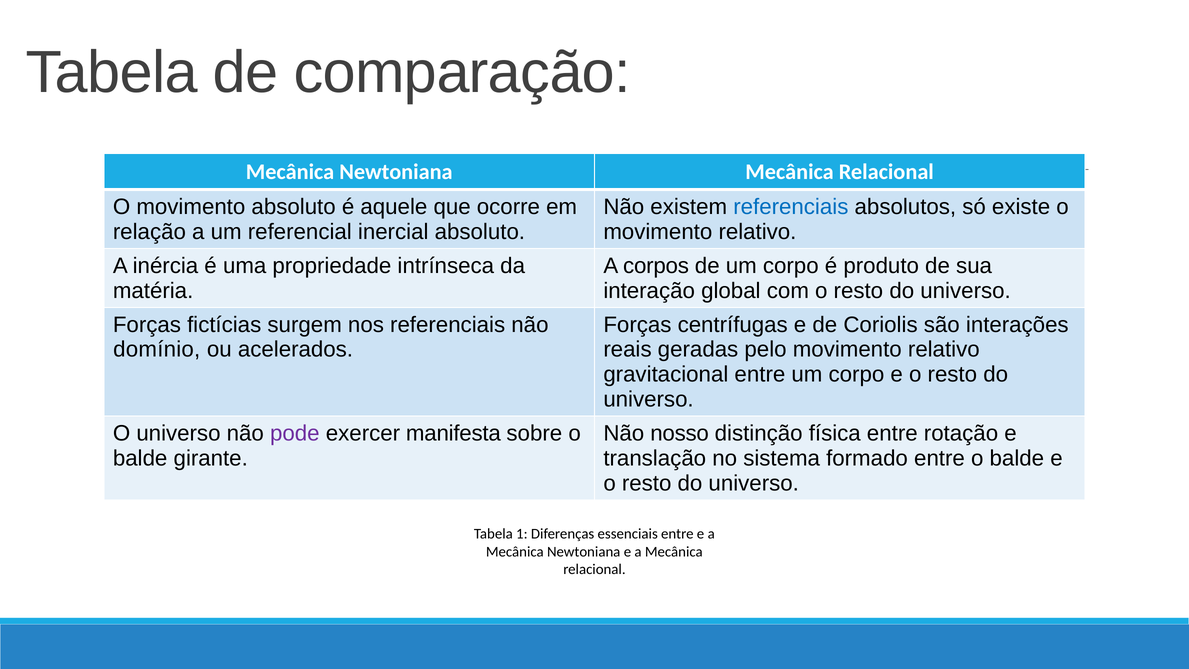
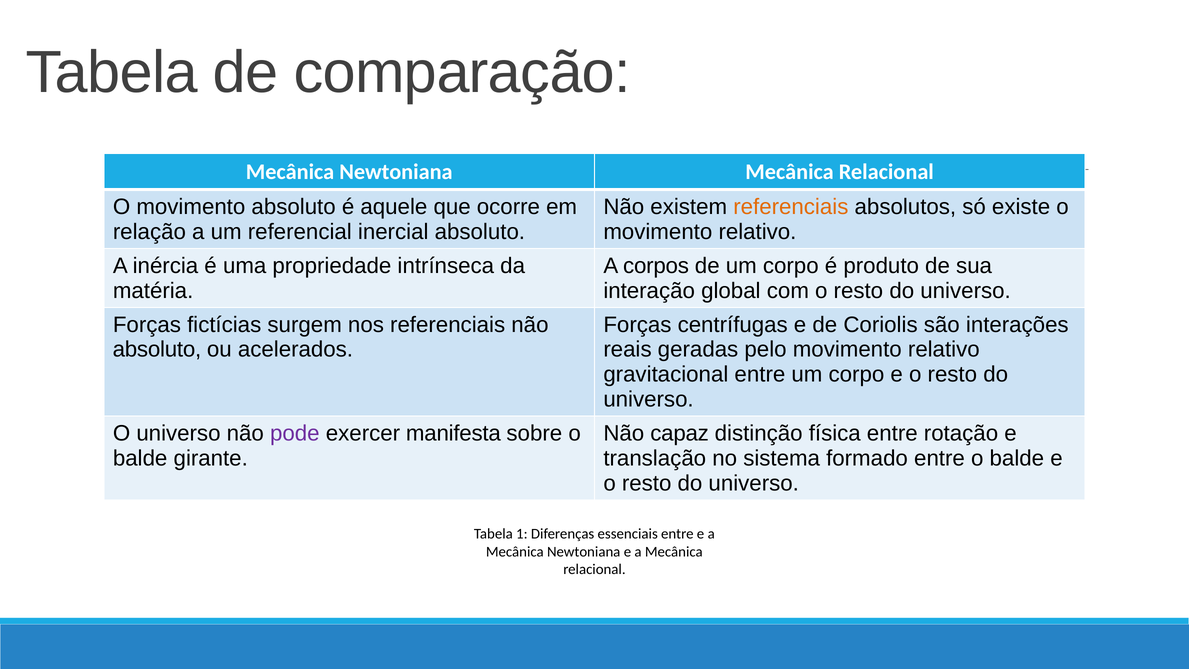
referenciais colour: blue -> orange (791, 207)
domínio: domínio -> absoluto (157, 350)
nosso: nosso -> capaz (680, 433)
